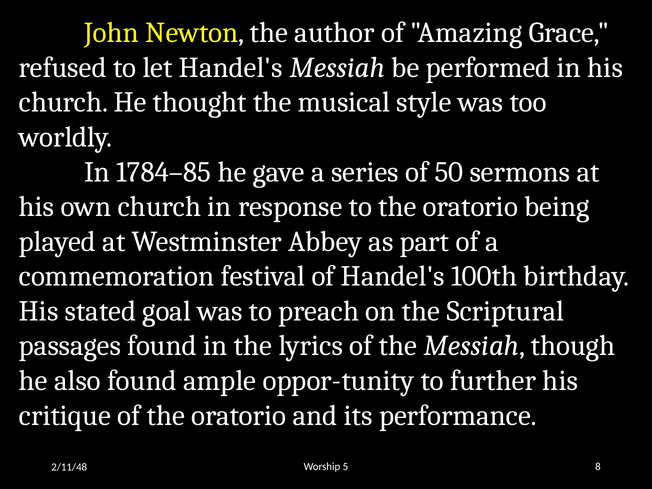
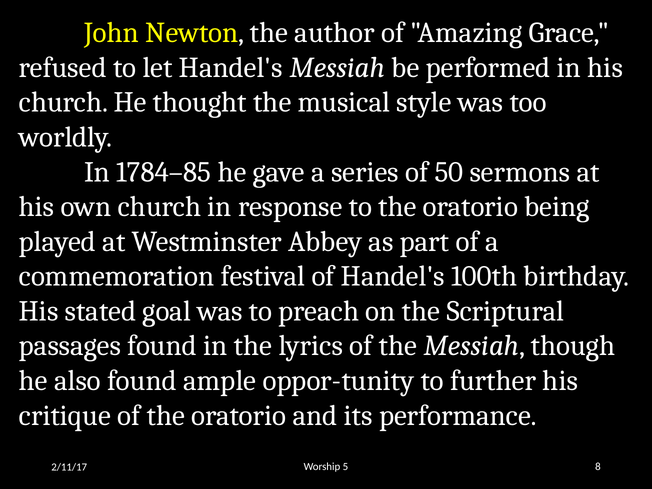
2/11/48: 2/11/48 -> 2/11/17 (69, 467)
